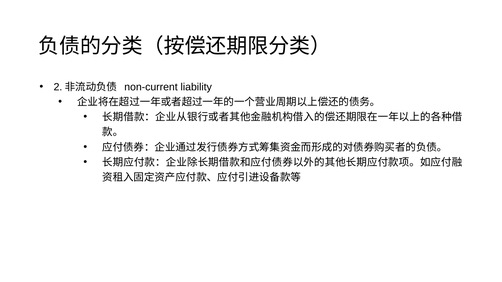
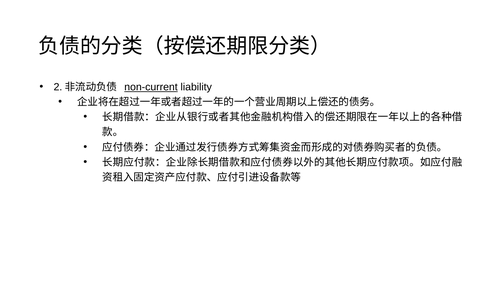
non-current underline: none -> present (151, 87)
